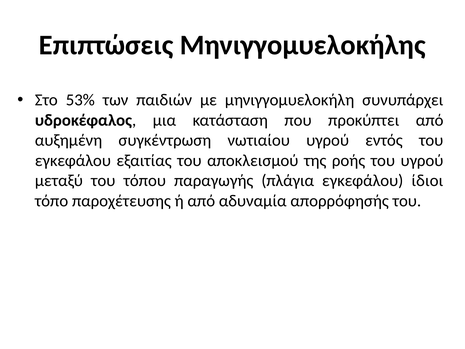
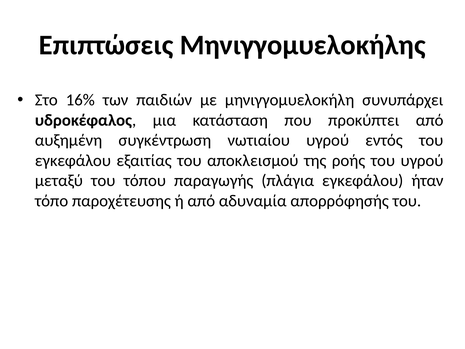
53%: 53% -> 16% (80, 100)
ίδιοι: ίδιοι -> ήταν (427, 181)
